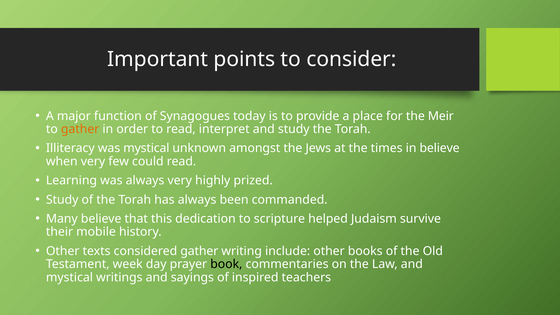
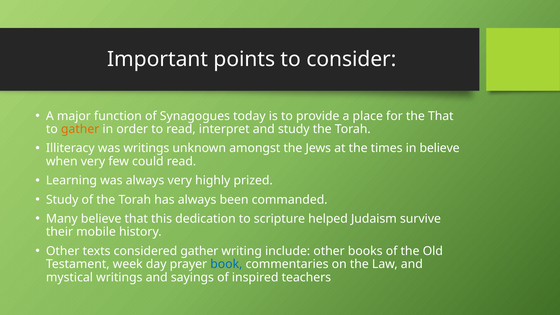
the Meir: Meir -> That (441, 116)
was mystical: mystical -> writings (146, 148)
book colour: black -> blue (226, 264)
